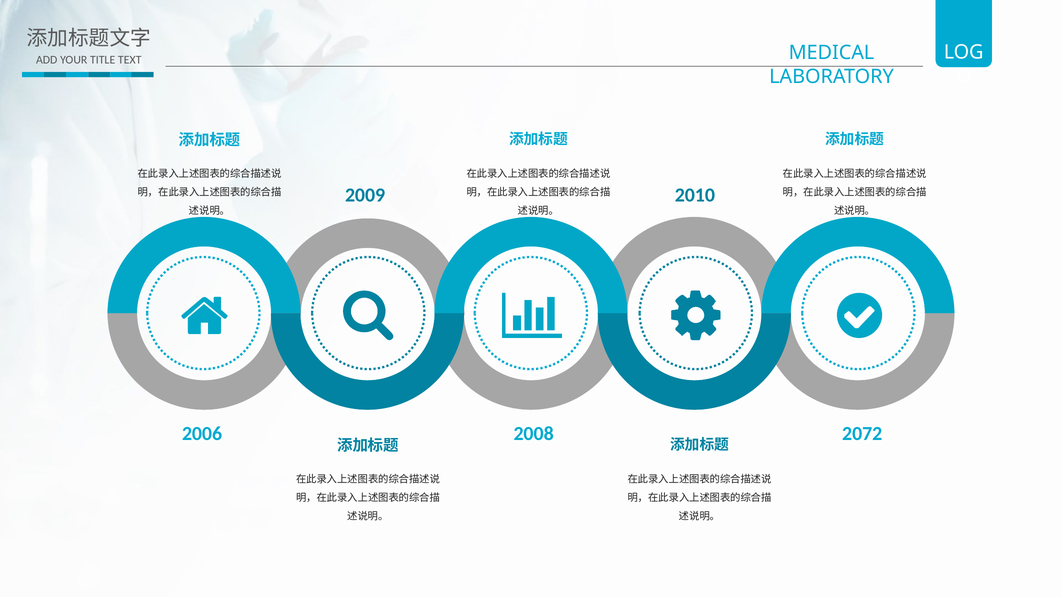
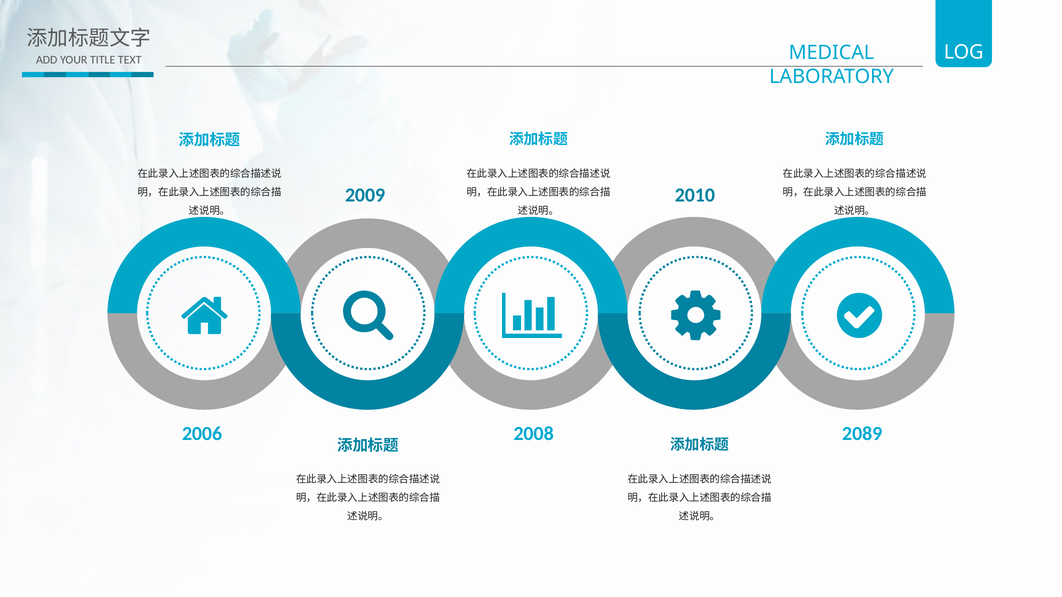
2072: 2072 -> 2089 (862, 434)
